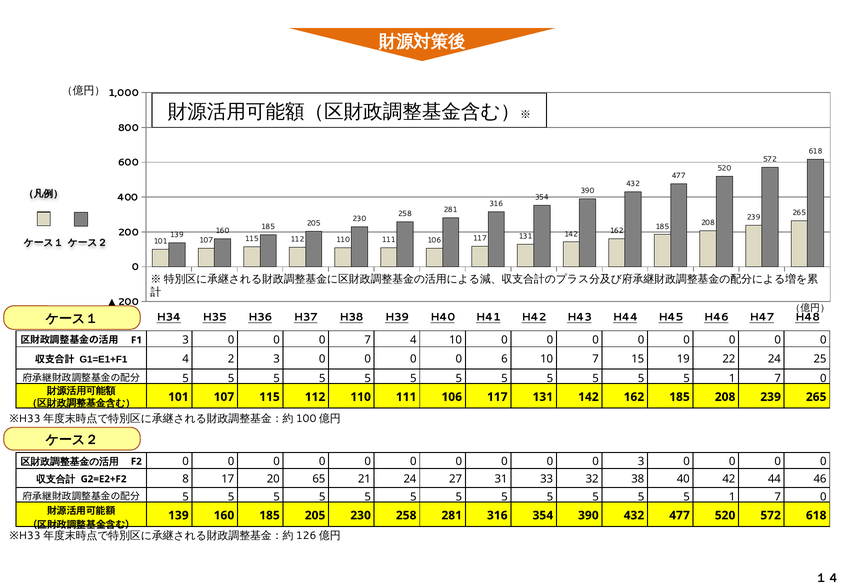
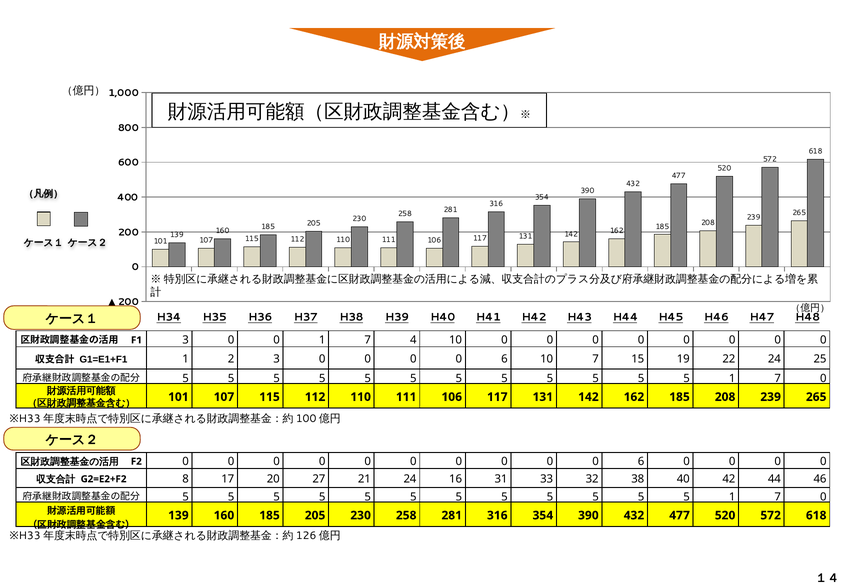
0: 0 -> 1 (322, 340)
G1=E1+F1 4: 4 -> 1 (186, 359)
3: 3 -> 6 (641, 462)
65: 65 -> 27 (319, 479)
27: 27 -> 16 (456, 479)
